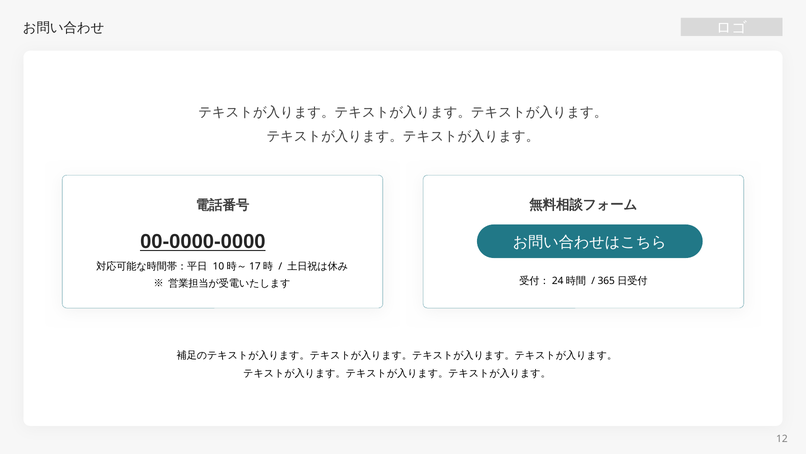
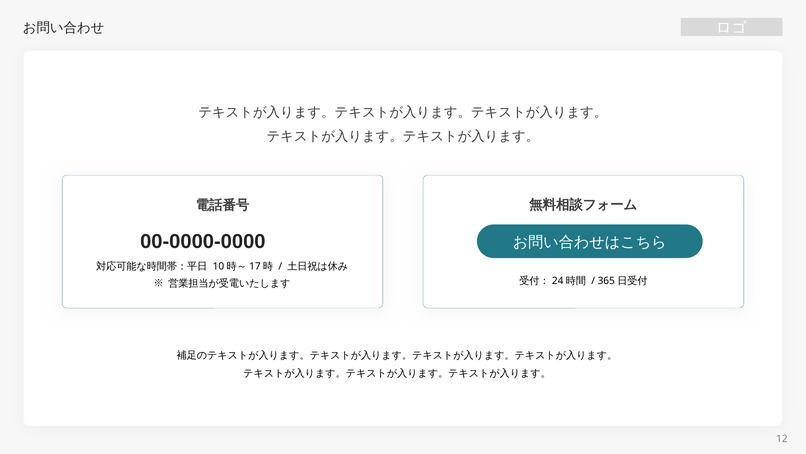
00-0000-0000 underline: present -> none (203, 241)
